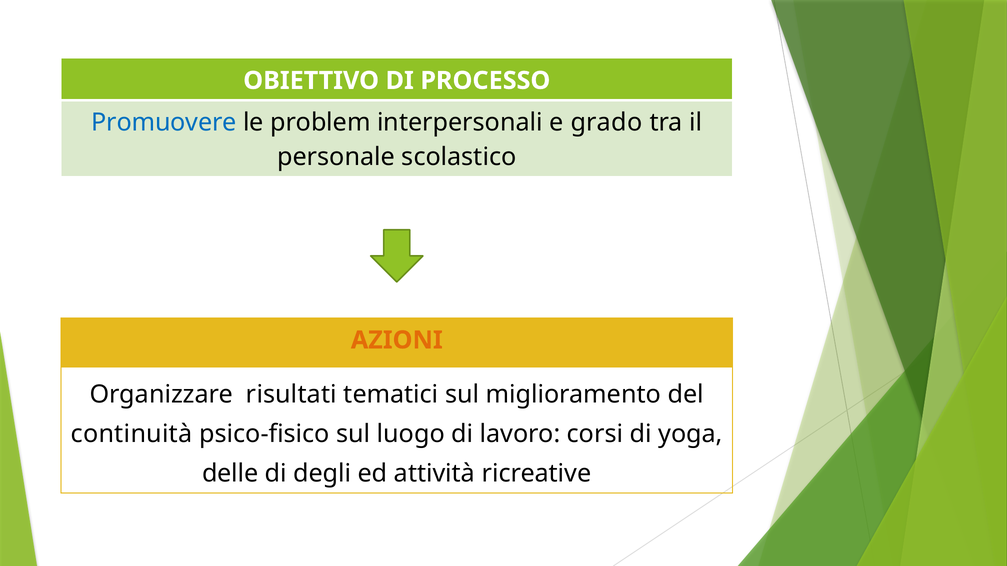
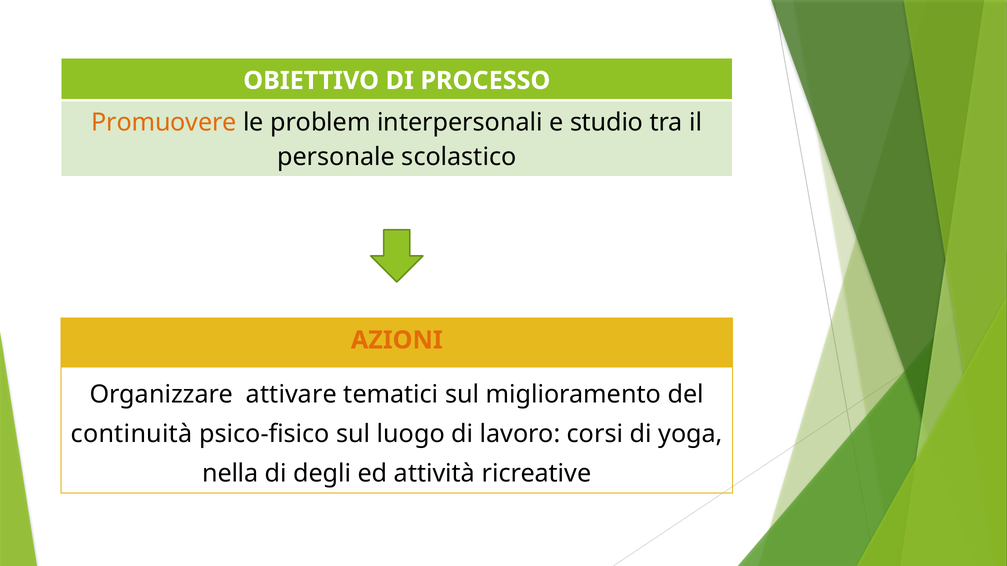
Promuovere colour: blue -> orange (164, 123)
grado: grado -> studio (607, 123)
risultati: risultati -> attivare (291, 395)
delle: delle -> nella (230, 474)
